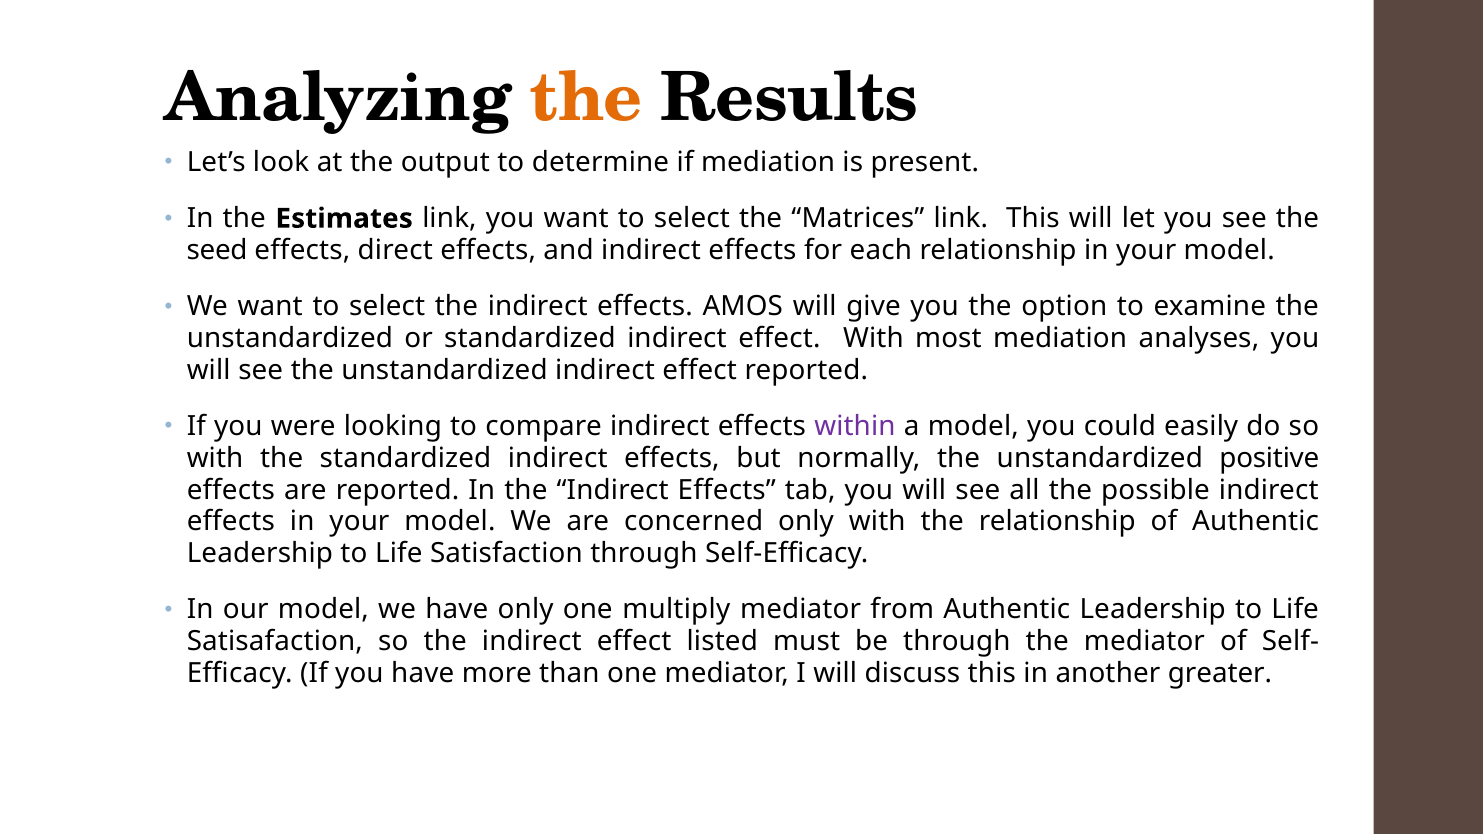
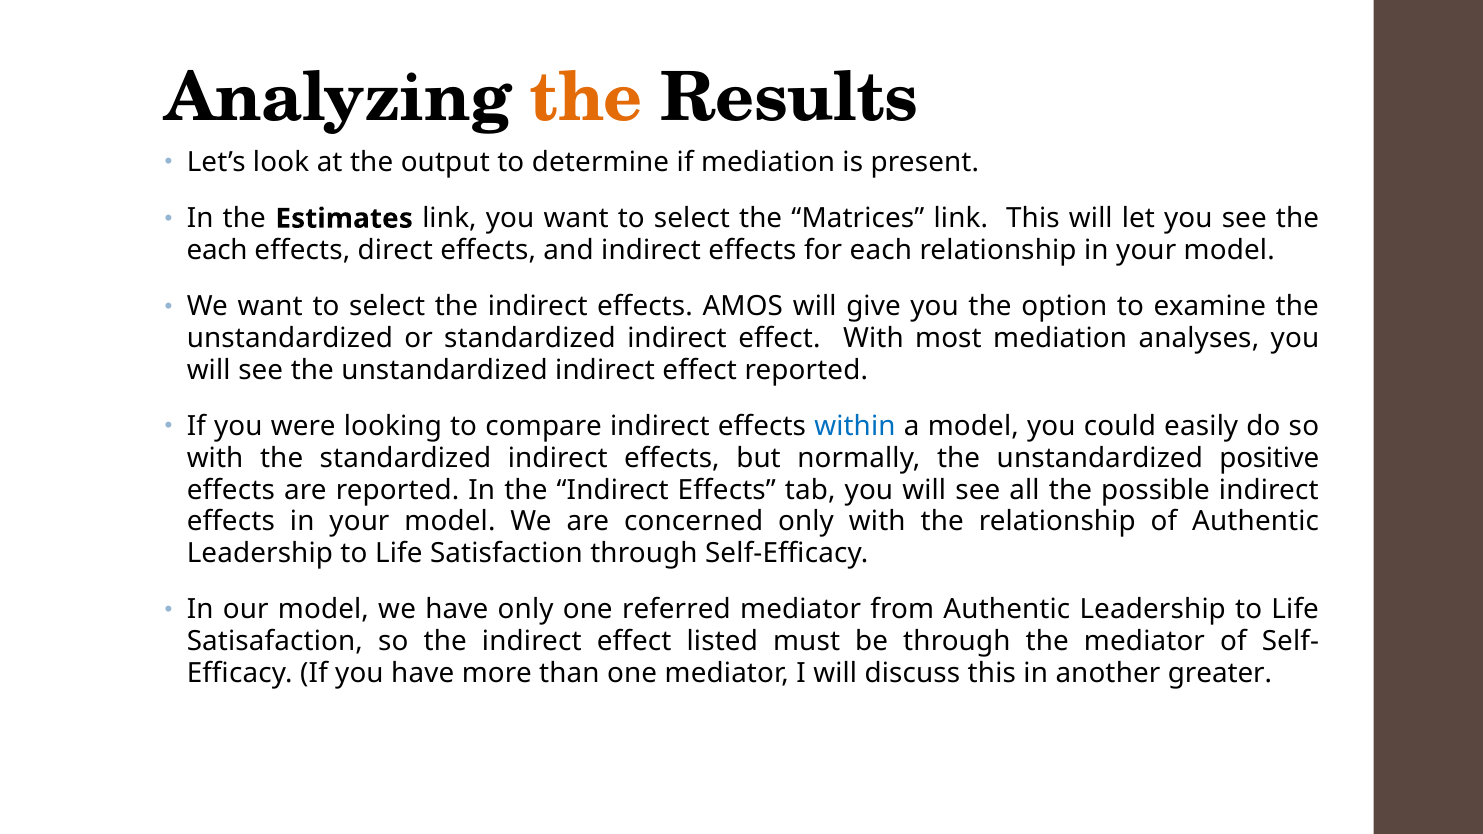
seed: seed -> each (217, 250)
within colour: purple -> blue (855, 427)
multiply: multiply -> referred (676, 610)
